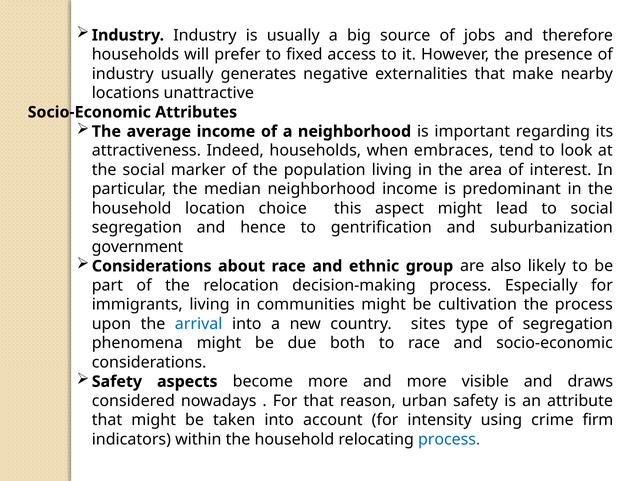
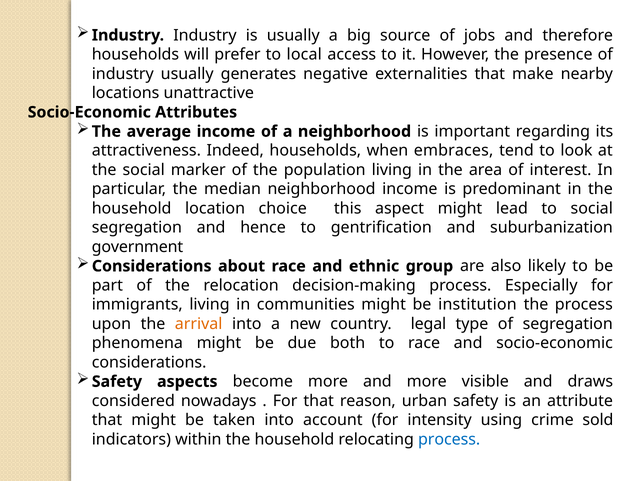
fixed: fixed -> local (304, 54)
cultivation: cultivation -> institution (477, 304)
arrival colour: blue -> orange (199, 324)
sites: sites -> legal (428, 324)
firm: firm -> sold (598, 420)
